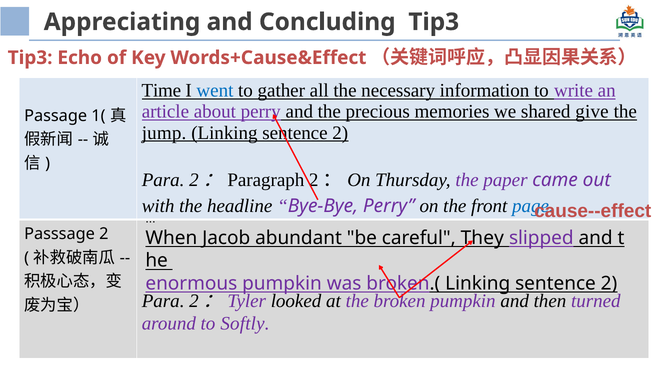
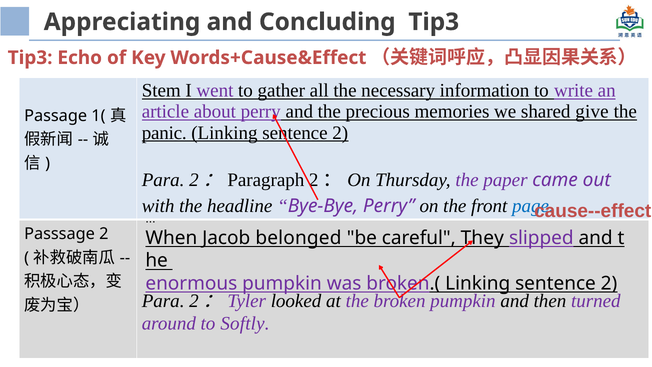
Time: Time -> Stem (161, 91)
went colour: blue -> purple (215, 91)
jump: jump -> panic (164, 133)
abundant: abundant -> belonged (298, 238)
